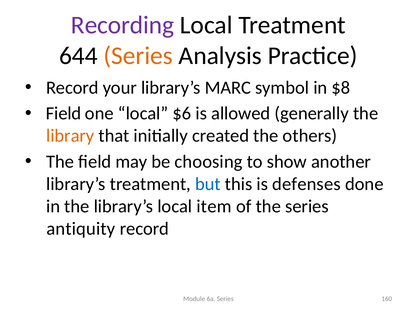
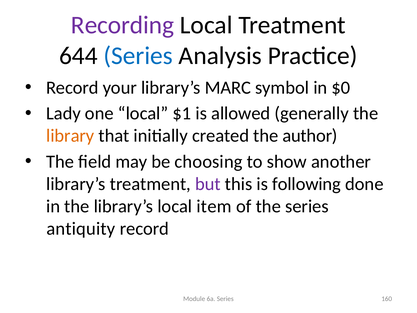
Series colour: orange -> blue (138, 56)
$8: $8 -> $0 (341, 87)
Field: Field -> Lady (64, 113)
$6: $6 -> $1 (182, 113)
others: others -> author (310, 136)
but colour: blue -> purple (208, 184)
defenses: defenses -> following (307, 184)
